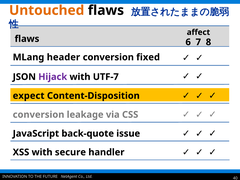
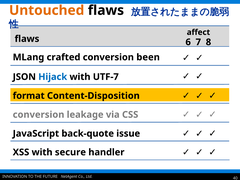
header: header -> crafted (64, 57)
fixed: fixed -> been (148, 57)
Hijack colour: purple -> blue (53, 77)
expect: expect -> format (29, 96)
